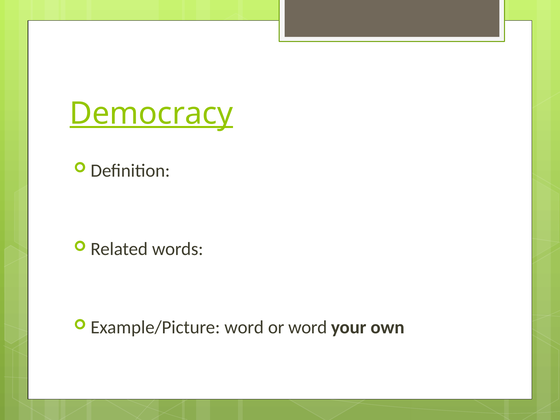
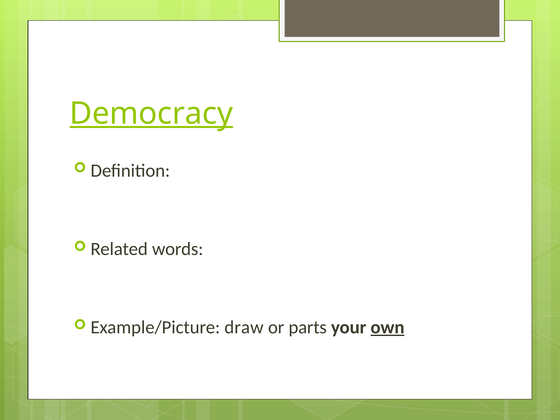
Example/Picture word: word -> draw (244, 327)
or word: word -> parts (308, 327)
own underline: none -> present (387, 327)
